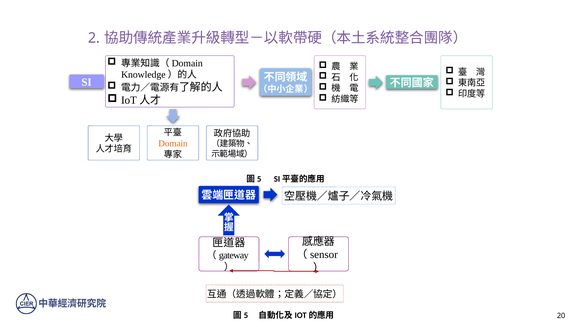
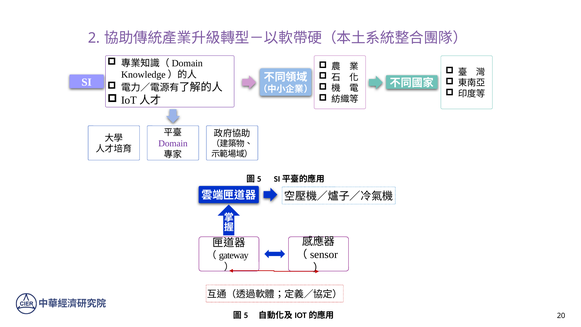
Domain colour: orange -> purple (173, 143)
